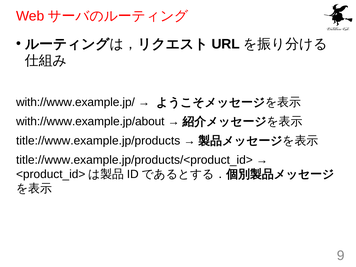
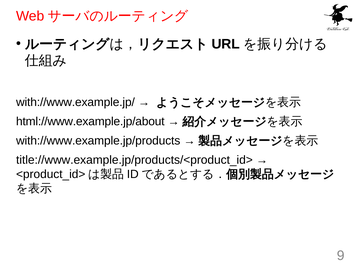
with://www.example.jp/about: with://www.example.jp/about -> html://www.example.jp/about (90, 122)
title://www.example.jp/products: title://www.example.jp/products -> with://www.example.jp/products (98, 141)
